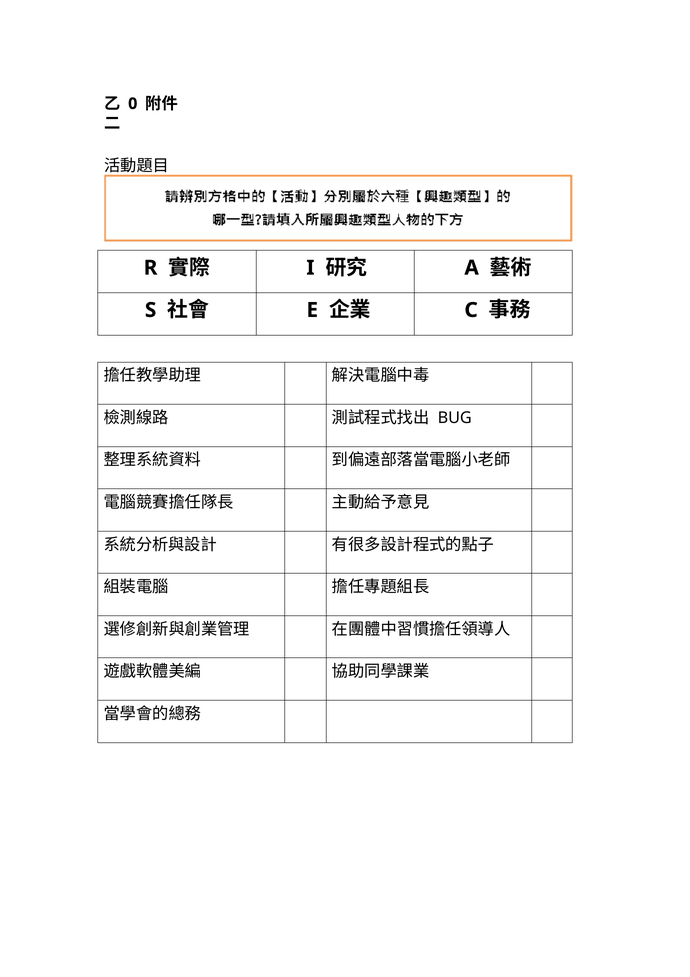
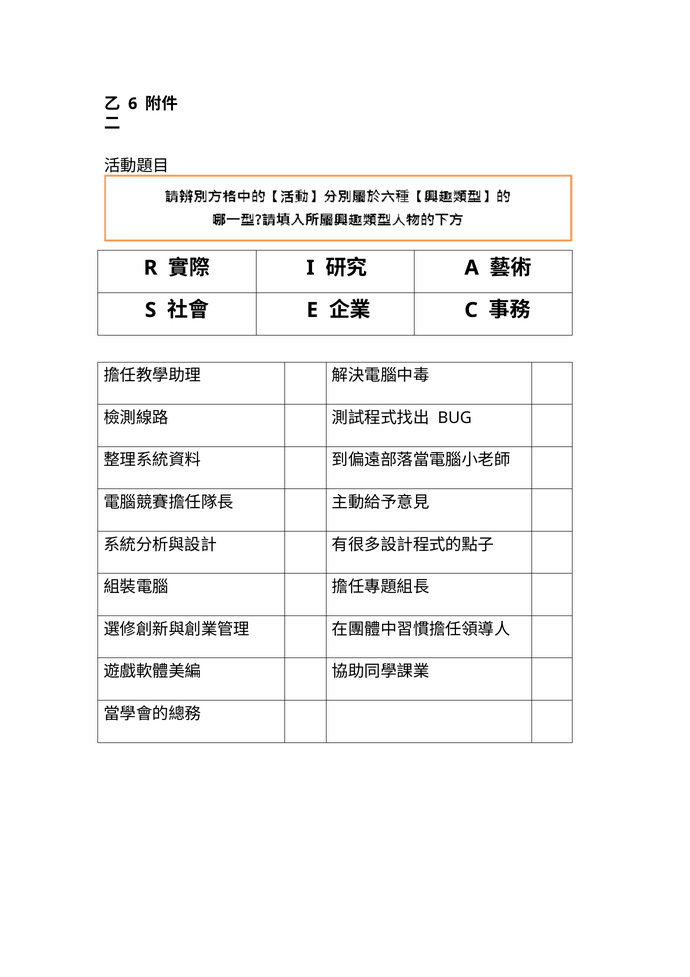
0: 0 -> 6 (133, 104)
